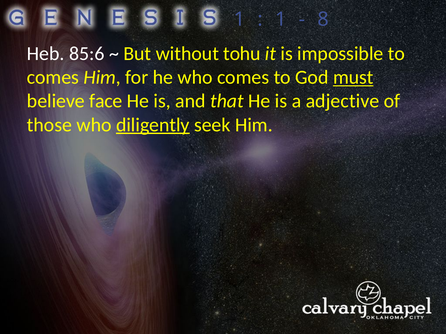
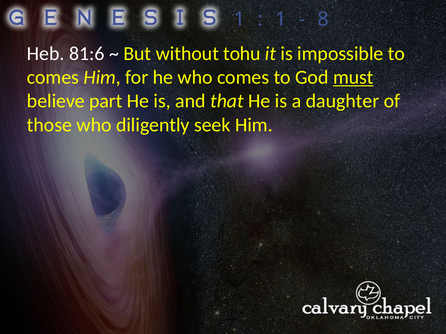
85:6: 85:6 -> 81:6 (87, 54)
face: face -> part (106, 101)
adjective: adjective -> daughter (343, 101)
diligently underline: present -> none (153, 125)
